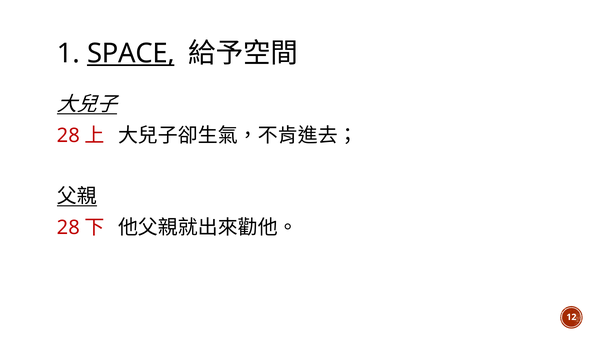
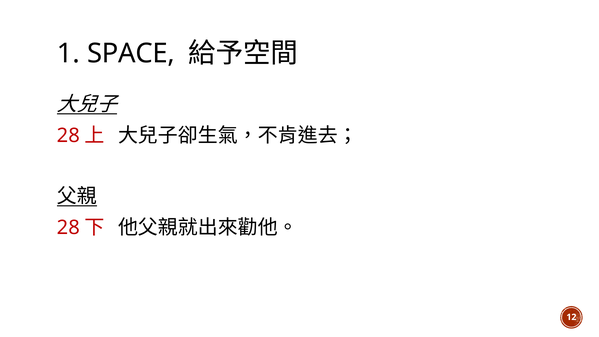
SPACE underline: present -> none (131, 53)
